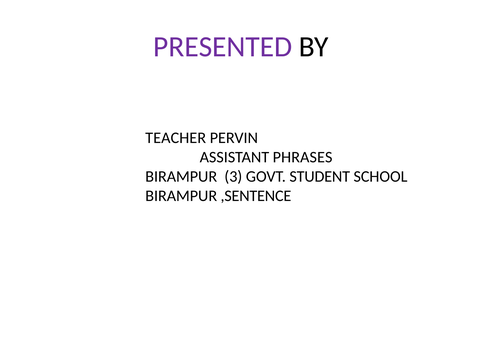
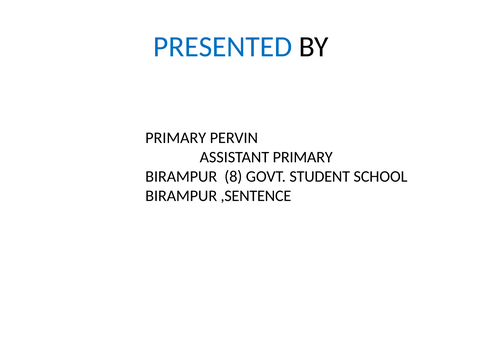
PRESENTED colour: purple -> blue (223, 47)
TEACHER: TEACHER -> PRIMARY (176, 138)
ASSISTANT PHRASES: PHRASES -> PRIMARY (303, 157)
3: 3 -> 8 (233, 176)
